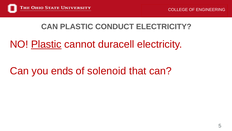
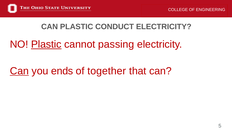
duracell: duracell -> passing (116, 44)
Can underline: none -> present (19, 71)
solenoid: solenoid -> together (107, 71)
